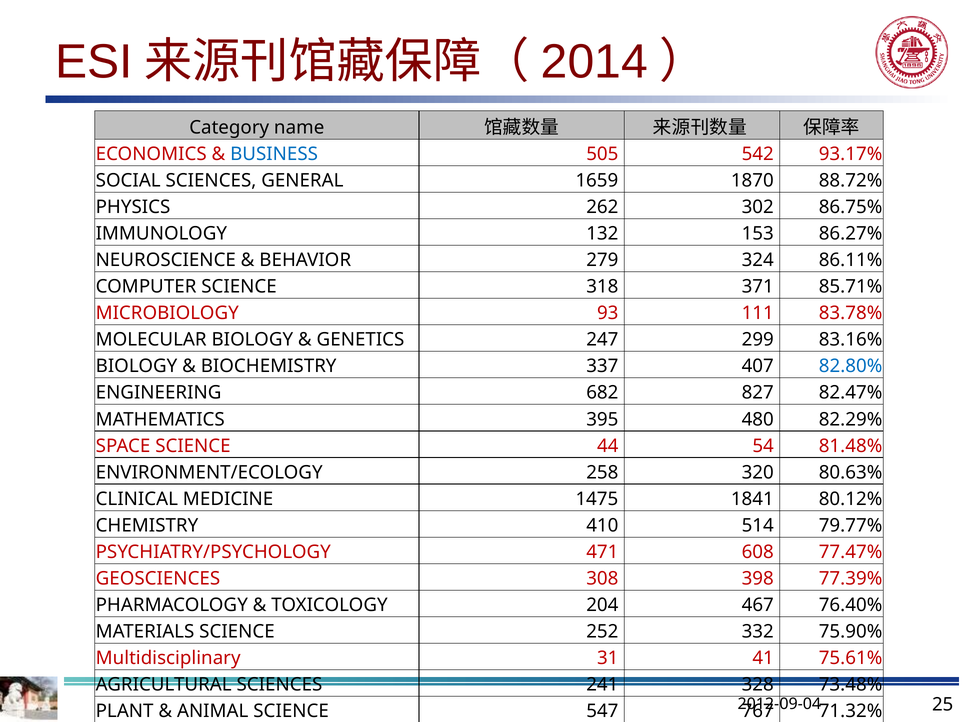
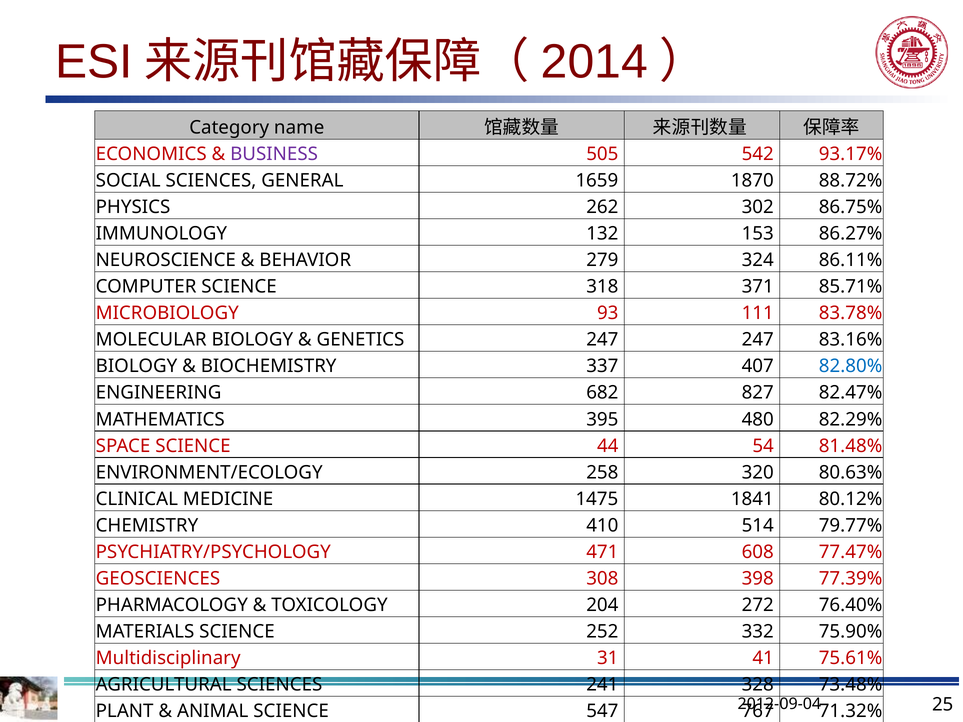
BUSINESS colour: blue -> purple (274, 154)
247 299: 299 -> 247 (758, 340)
467: 467 -> 272 (758, 605)
